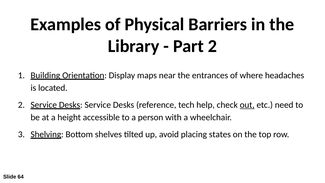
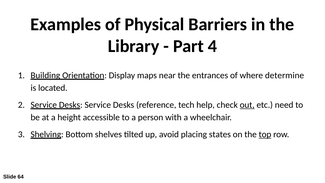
Part 2: 2 -> 4 (213, 46)
headaches: headaches -> determine (285, 75)
top underline: none -> present (265, 134)
